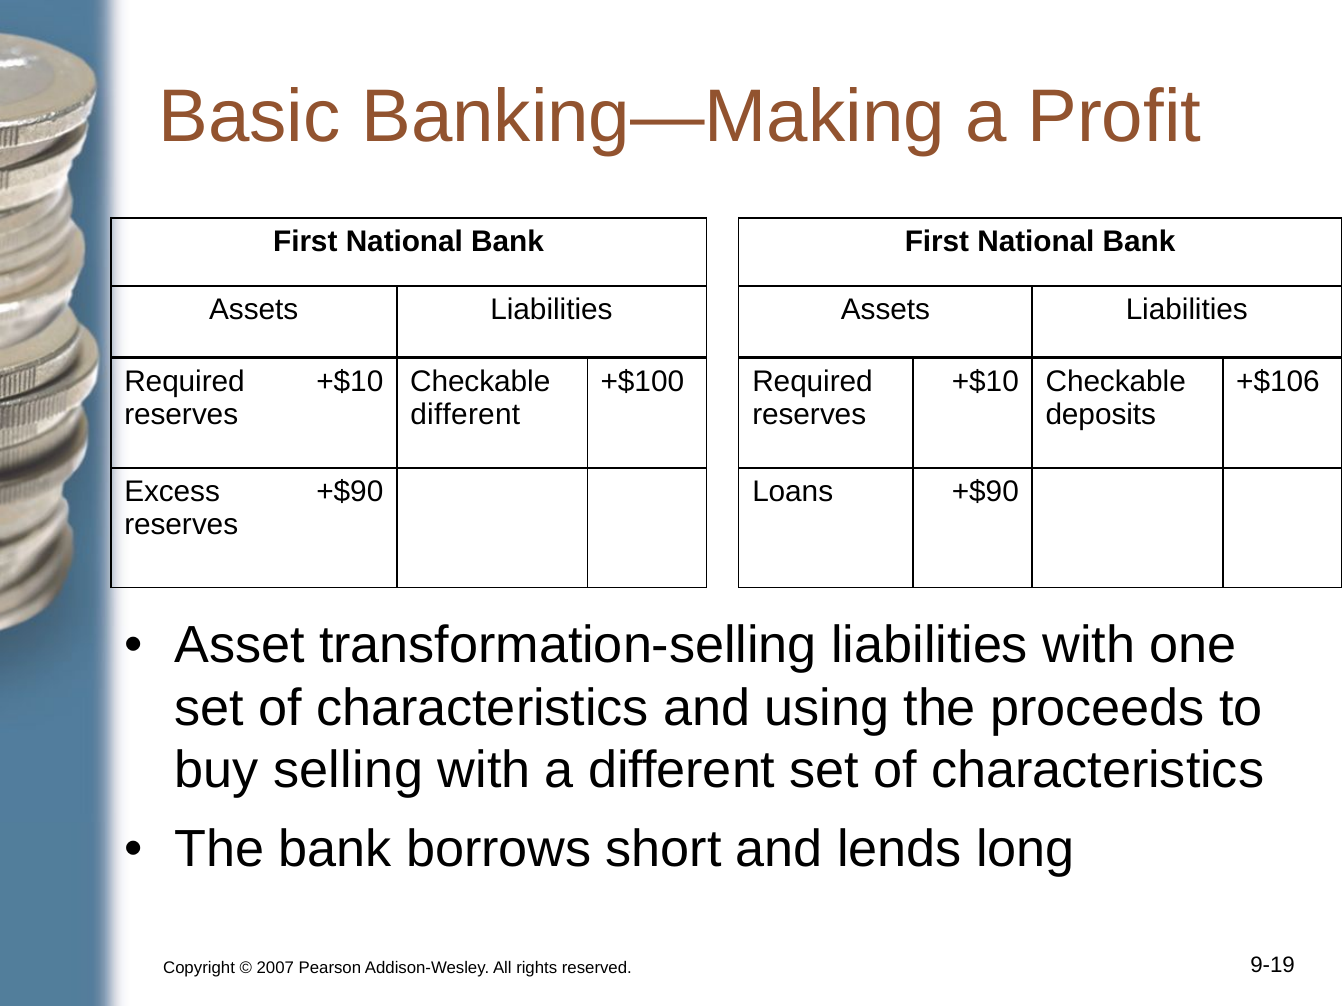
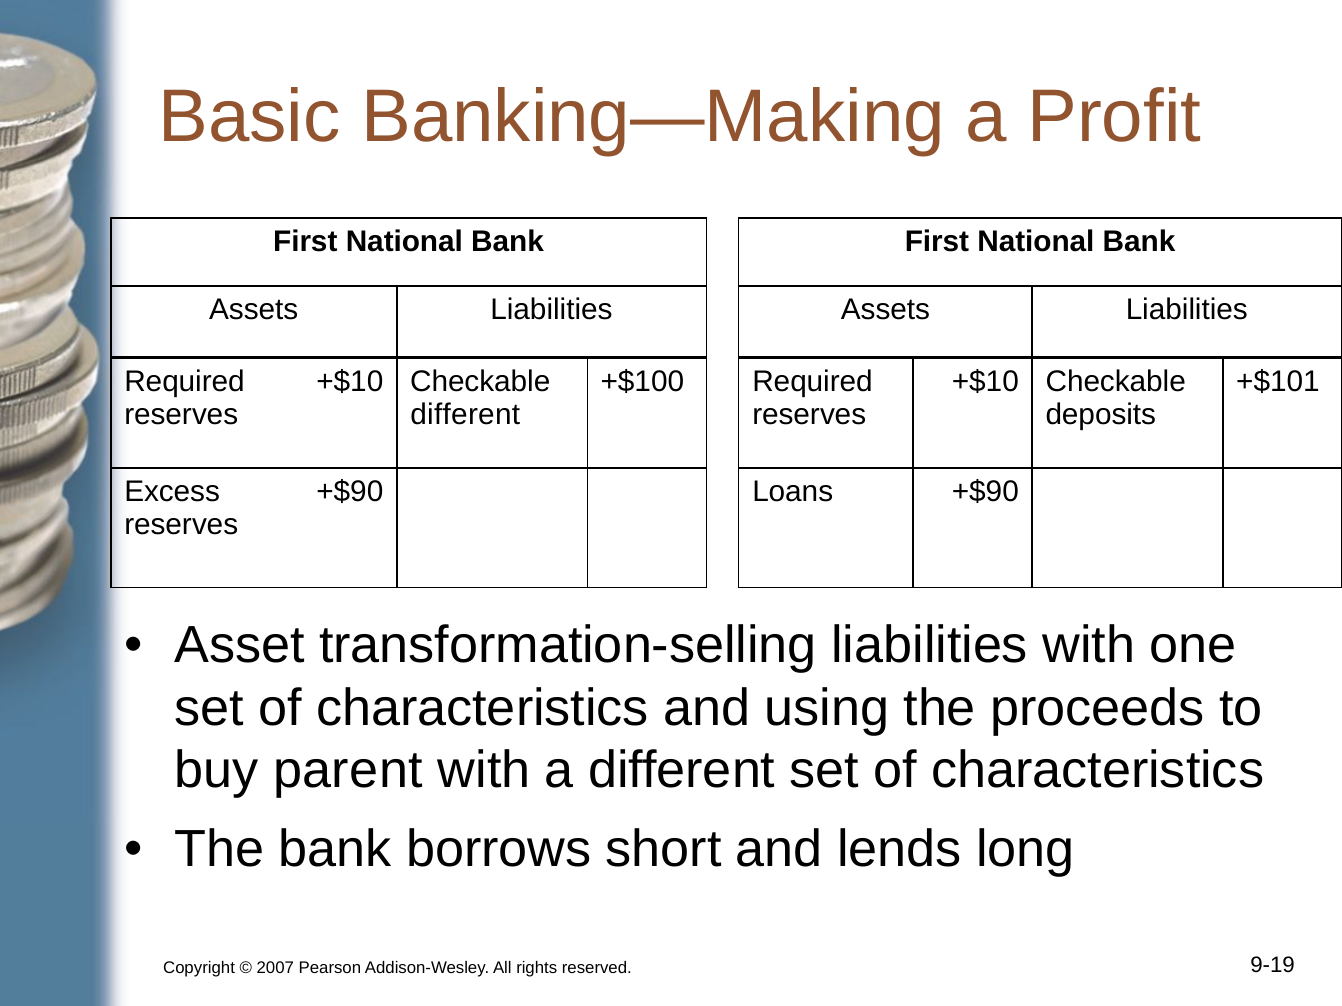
+$106: +$106 -> +$101 (1278, 382)
selling: selling -> parent (348, 771)
